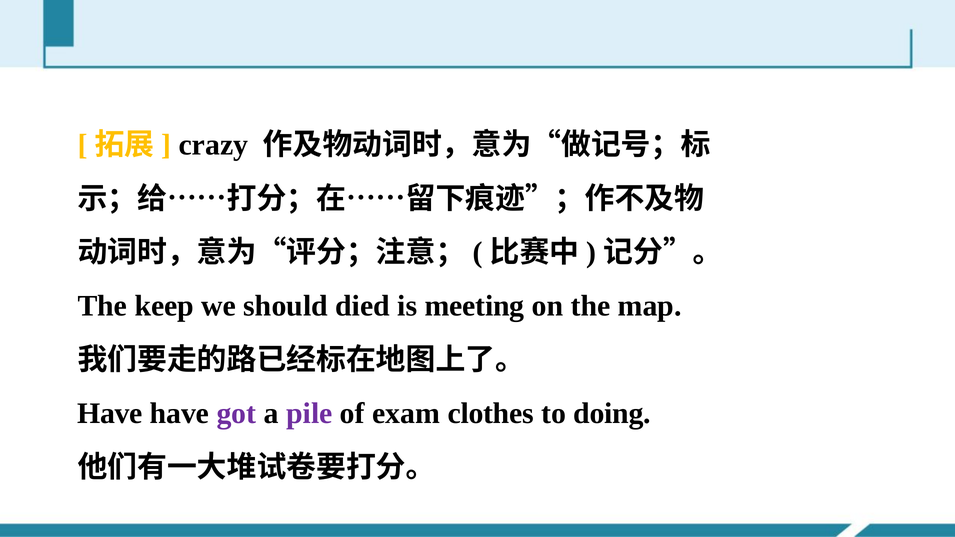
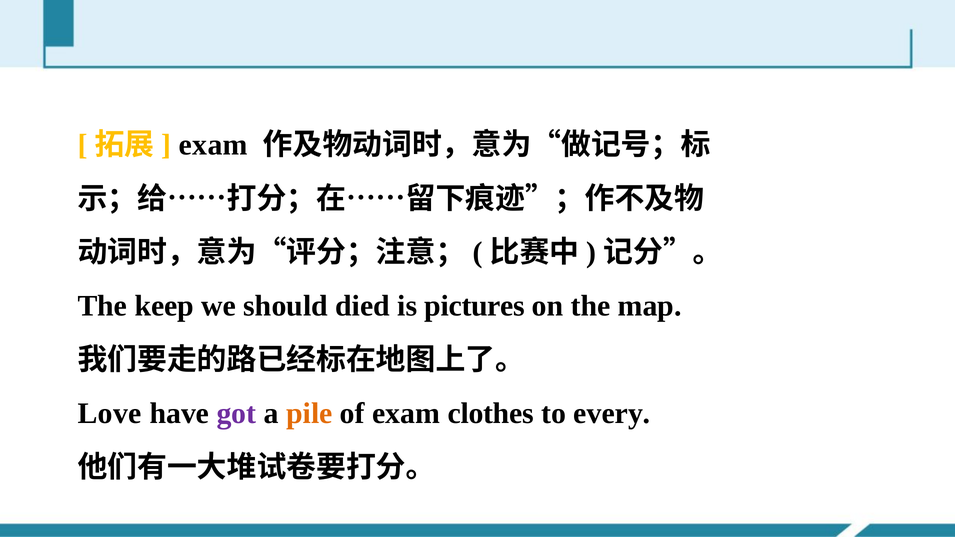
crazy: crazy -> exam (213, 145)
meeting: meeting -> pictures (475, 306)
Have: Have -> Love (110, 414)
pile colour: purple -> orange (309, 414)
doing: doing -> every (612, 414)
